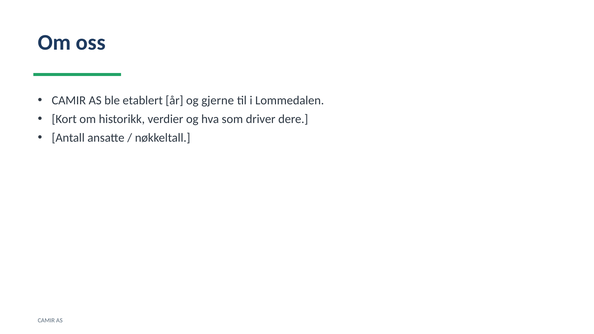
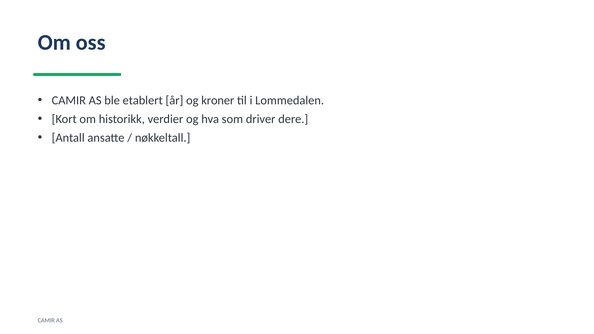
gjerne: gjerne -> kroner (218, 101)
